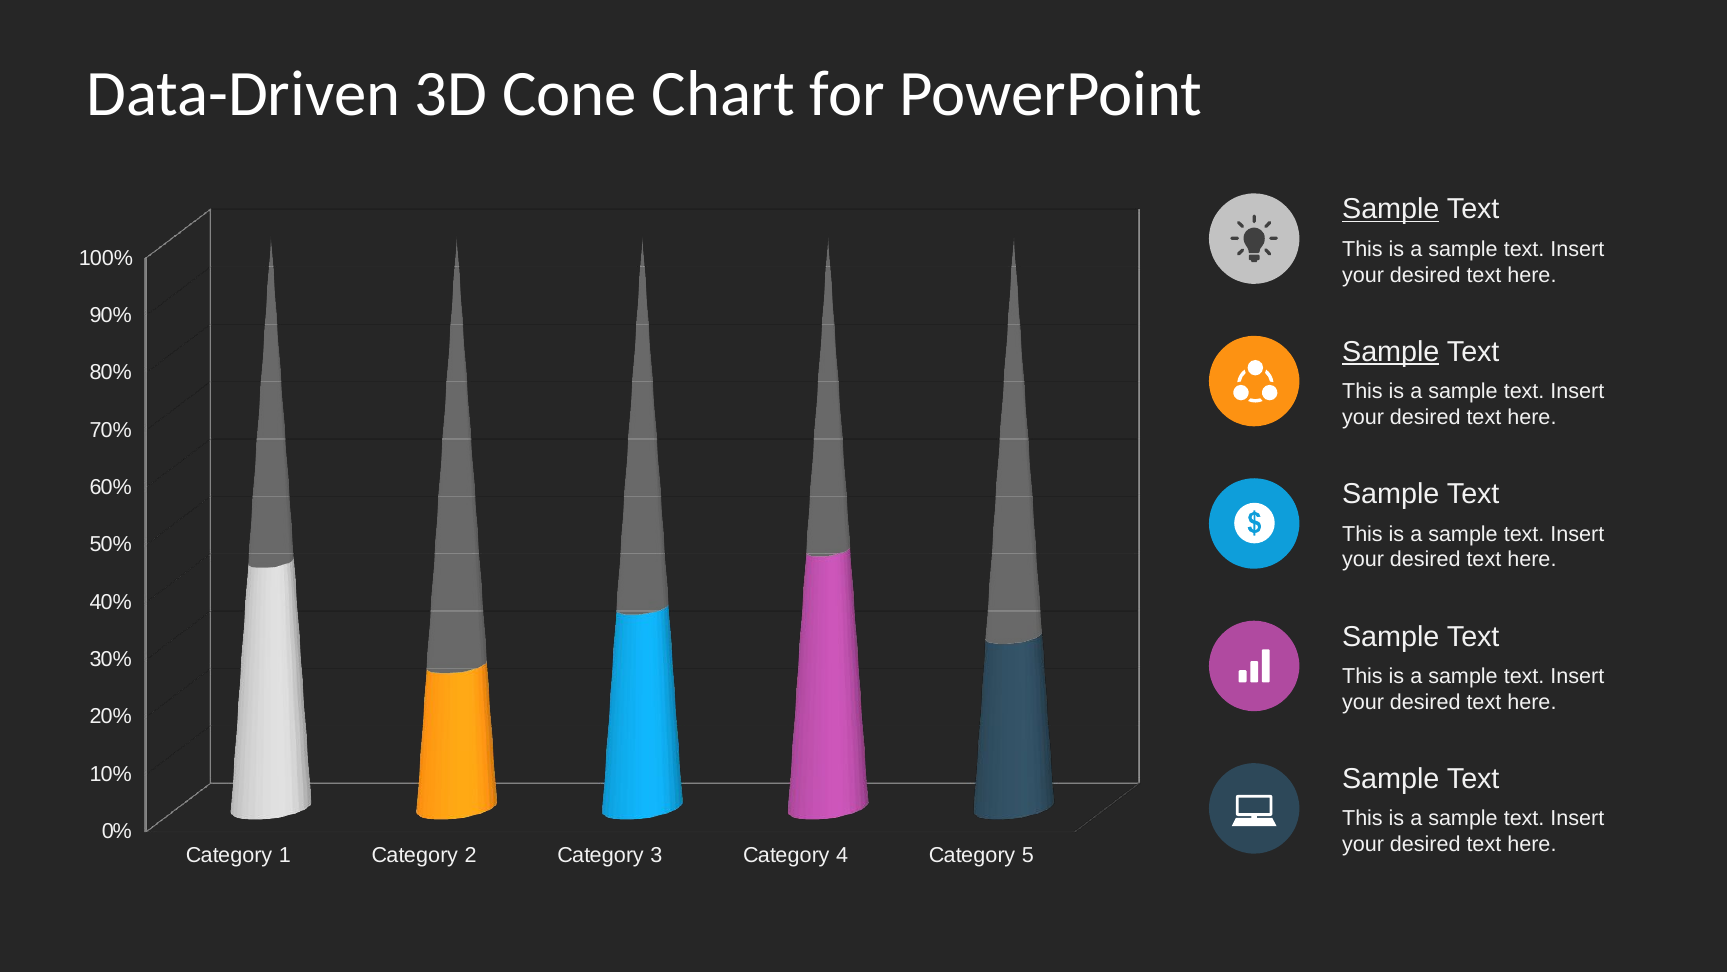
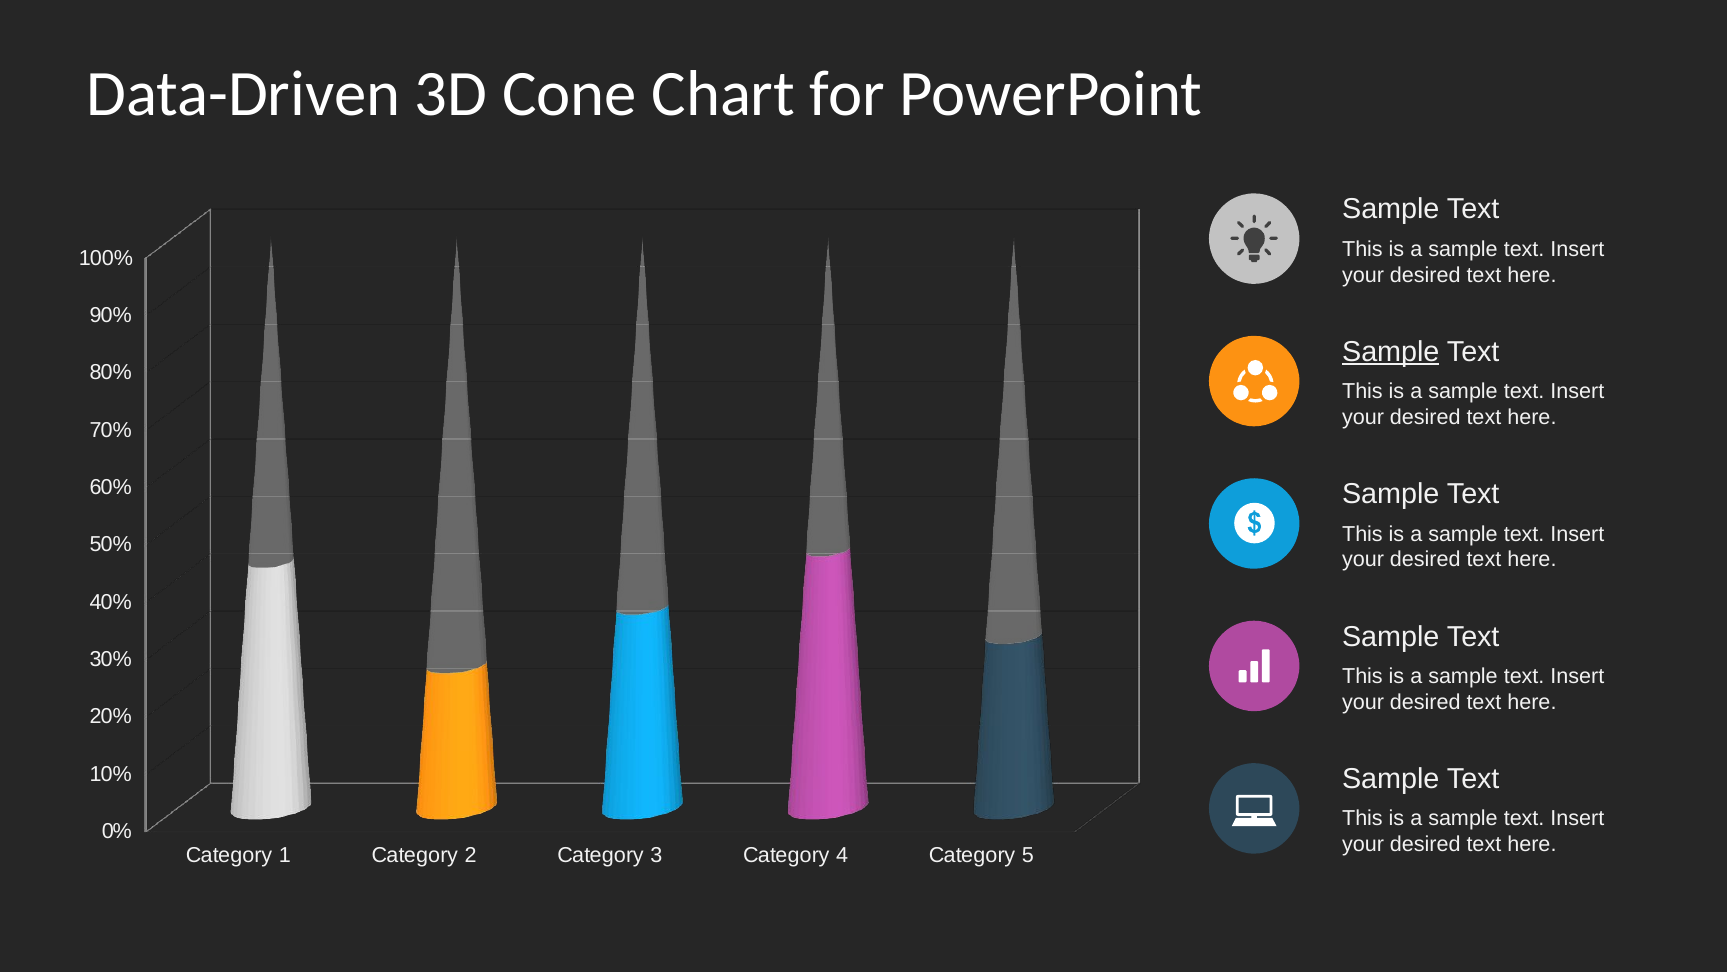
Sample underline: present -> none (1391, 209)
